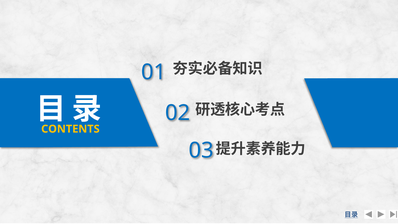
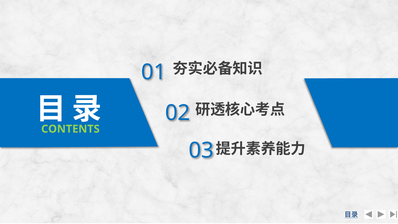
CONTENTS colour: yellow -> light green (70, 129)
